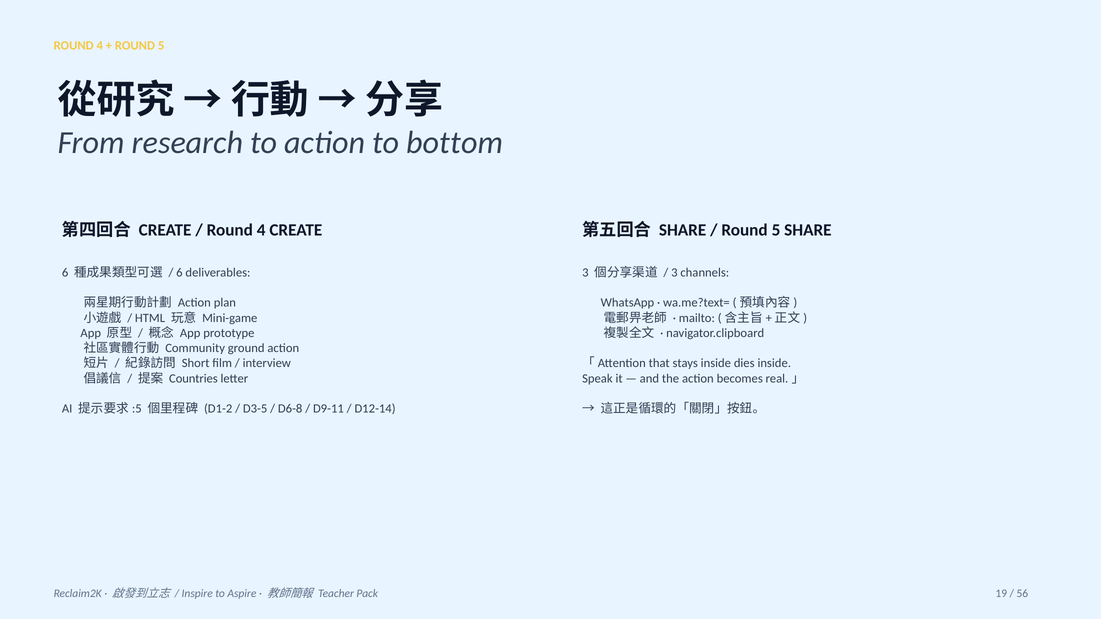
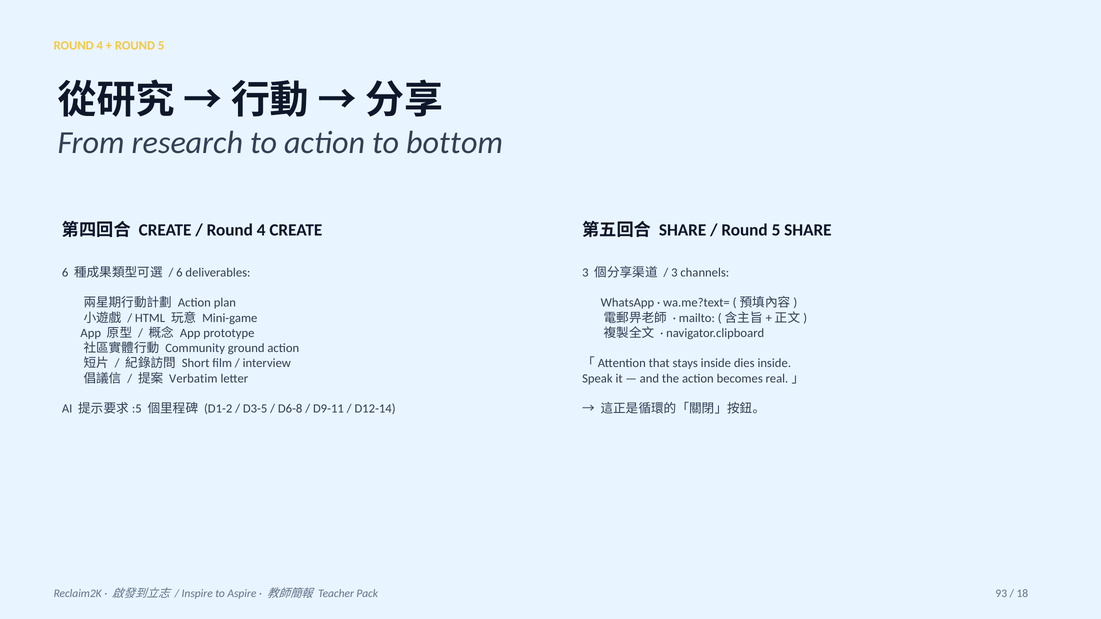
Countries: Countries -> Verbatim (193, 379)
19: 19 -> 93 (1001, 594)
56: 56 -> 18 (1022, 594)
